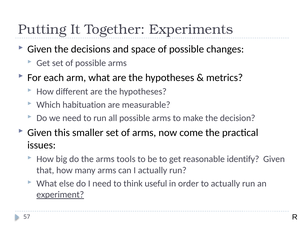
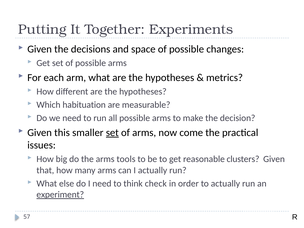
set underline: none -> present (112, 133)
identify: identify -> clusters (243, 159)
useful: useful -> check (156, 184)
